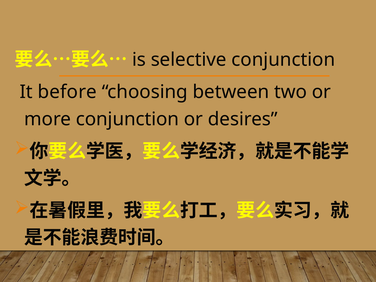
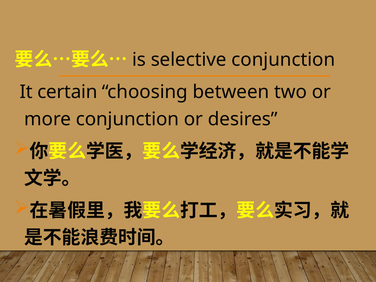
before: before -> certain (67, 92)
